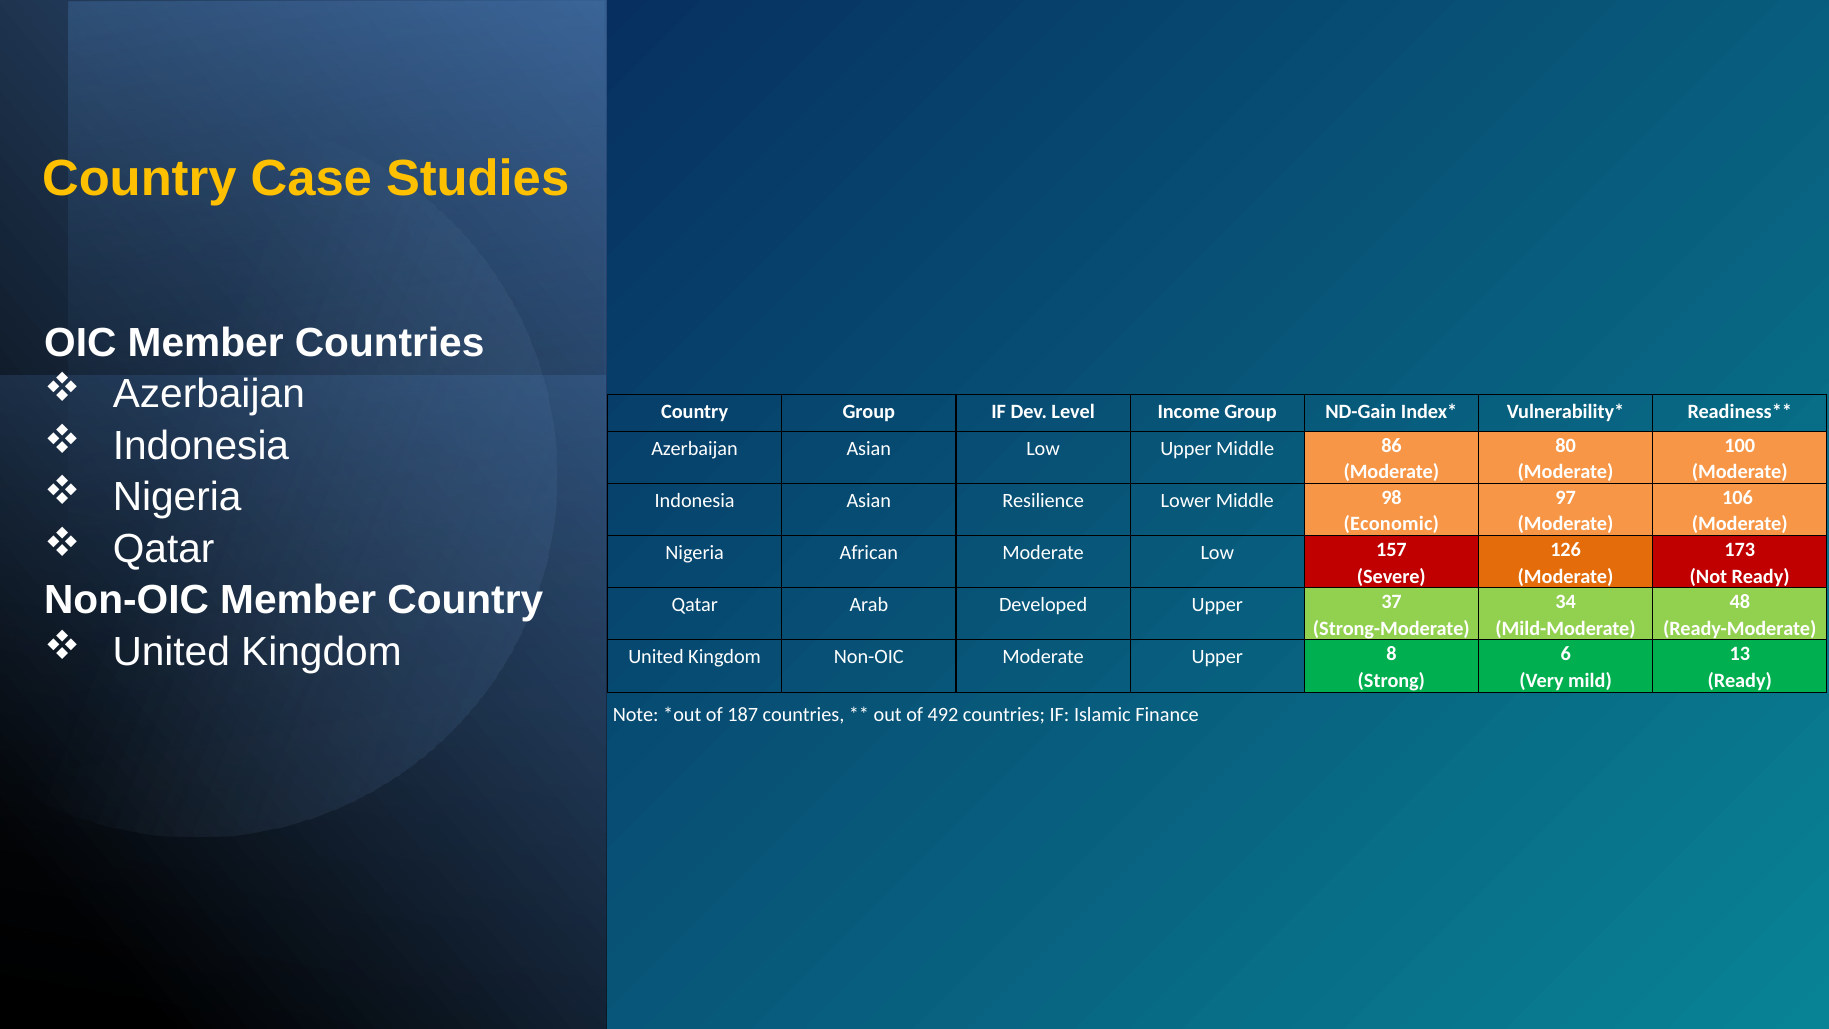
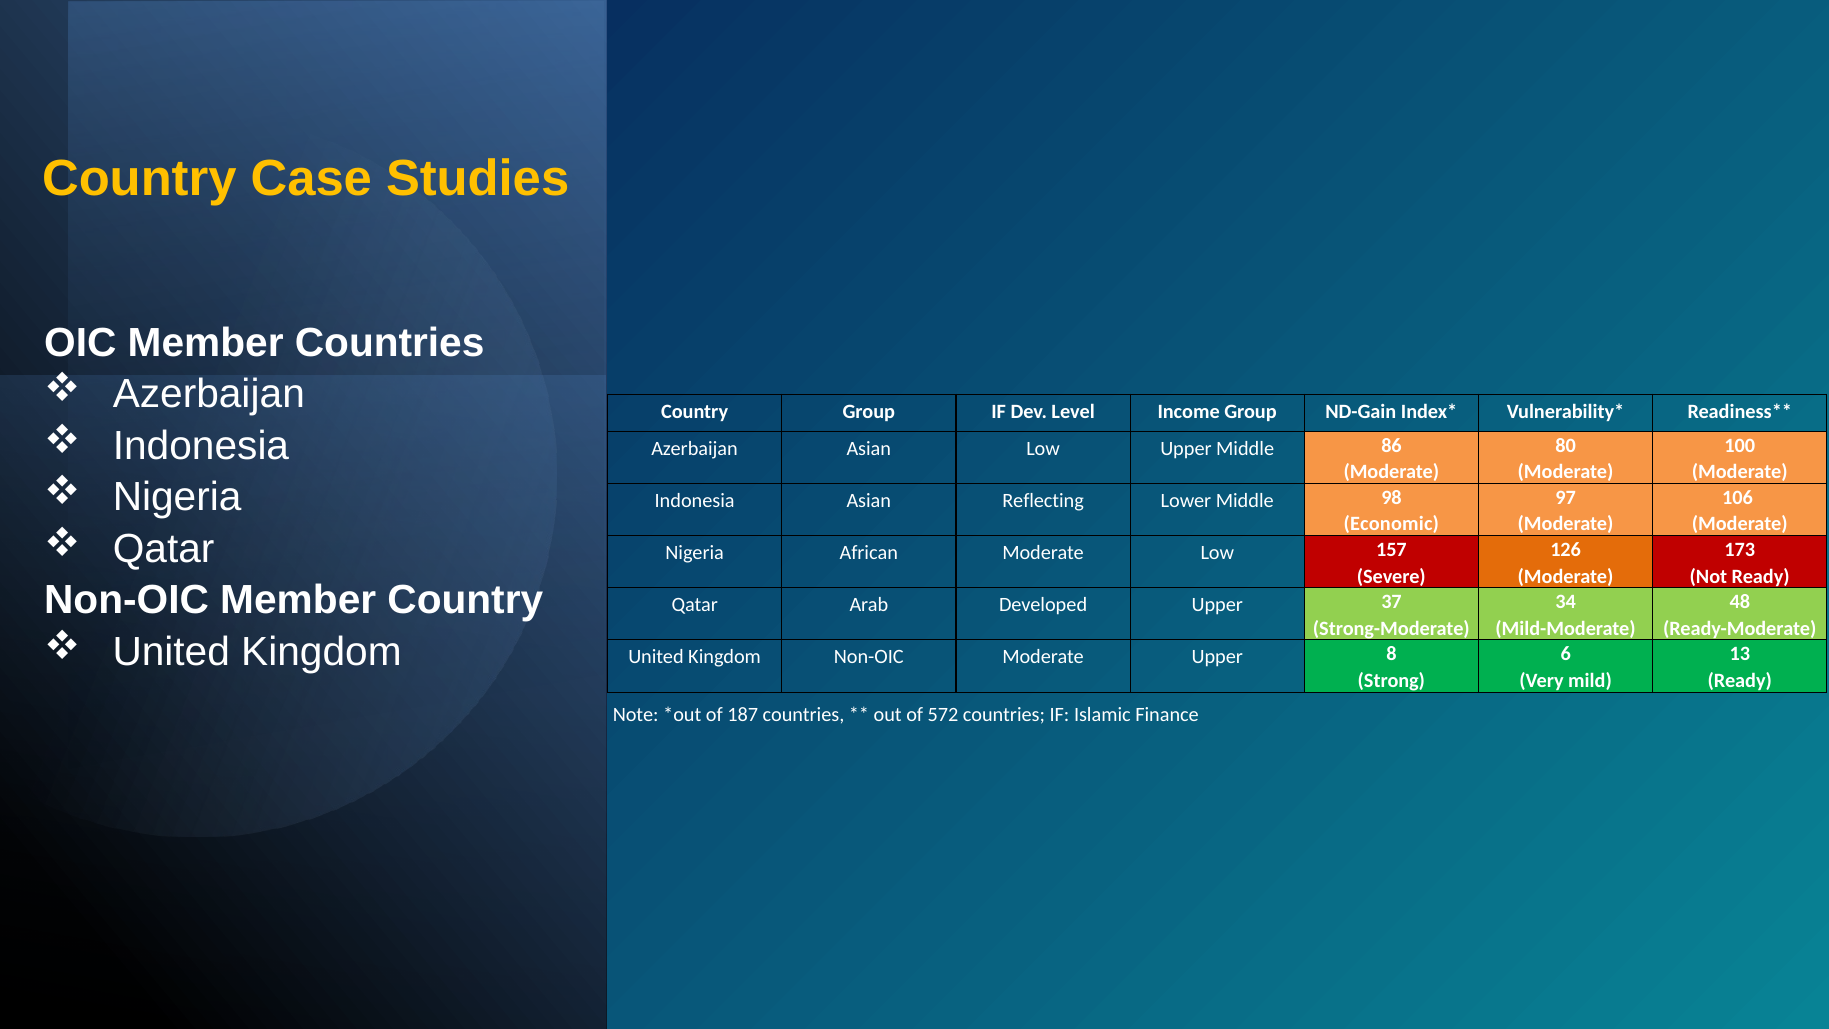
Resilience: Resilience -> Reflecting (1043, 500)
492: 492 -> 572 (943, 714)
